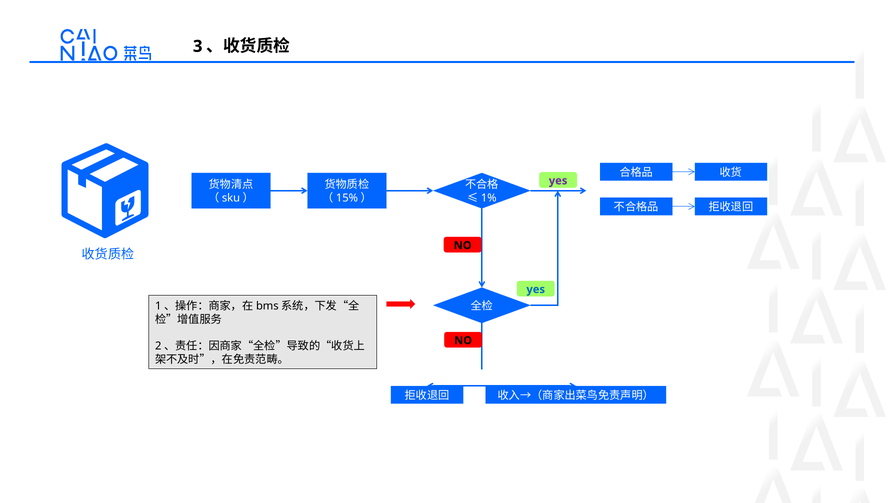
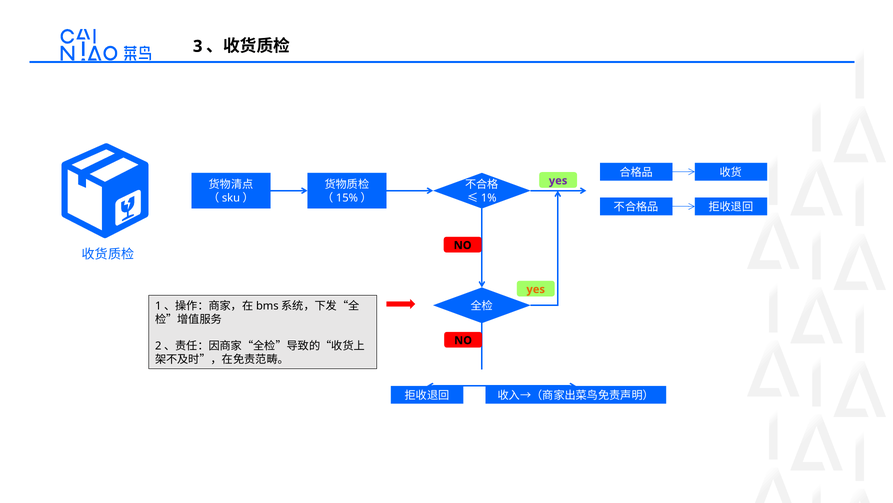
yes colour: blue -> orange (536, 289)
